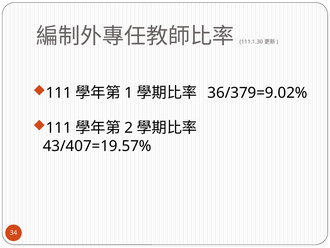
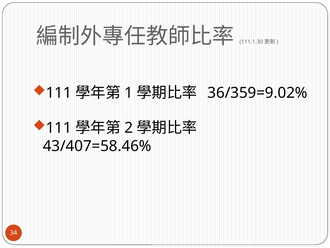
36/379=9.02%: 36/379=9.02% -> 36/359=9.02% (257, 93)
43/407=19.57%: 43/407=19.57% -> 43/407=58.46% (97, 146)
